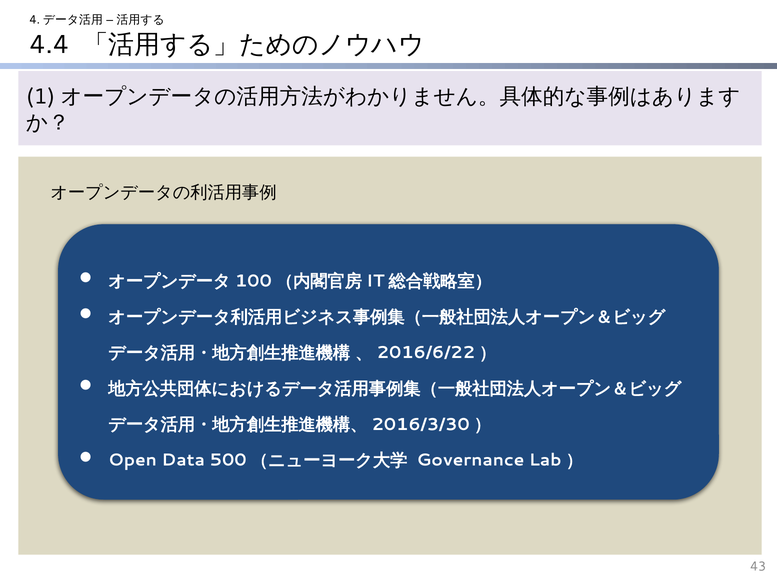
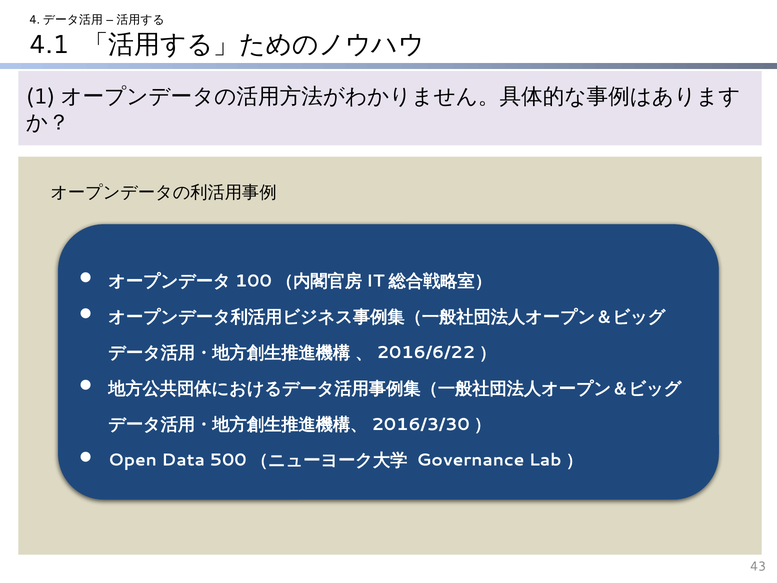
4.4: 4.4 -> 4.1 (49, 45)
